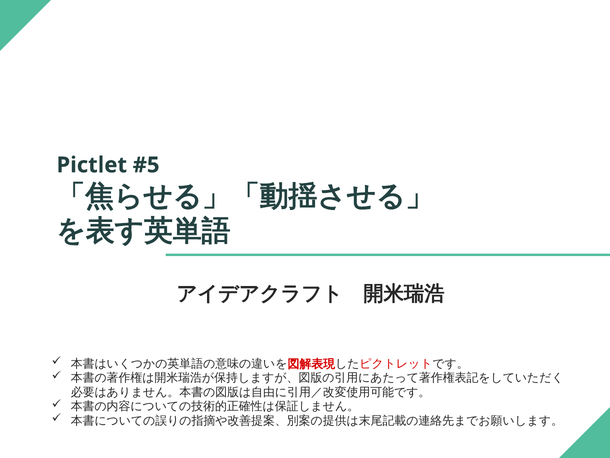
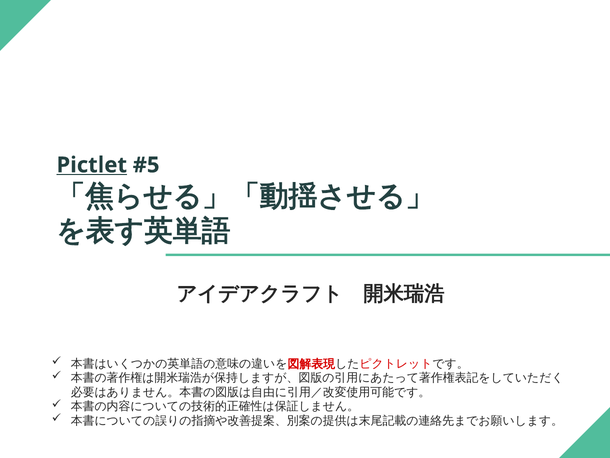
Pictlet underline: none -> present (92, 165)
